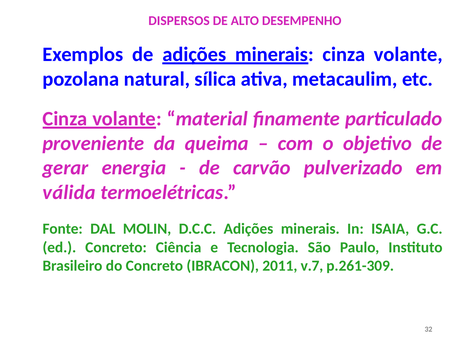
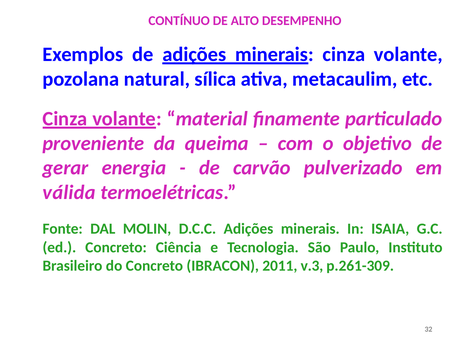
DISPERSOS: DISPERSOS -> CONTÍNUO (179, 21)
v.7: v.7 -> v.3 (312, 266)
